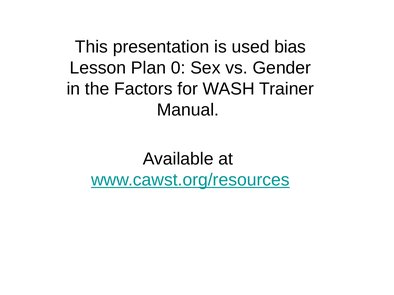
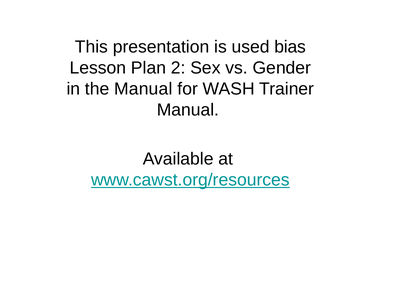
0: 0 -> 2 (178, 68)
the Factors: Factors -> Manual (143, 89)
